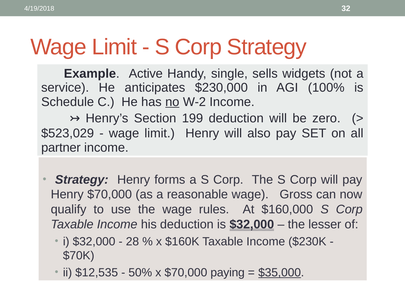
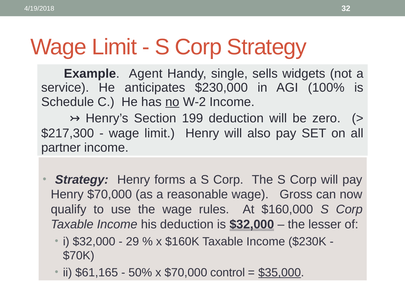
Active: Active -> Agent (146, 73)
$523,029: $523,029 -> $217,300 (68, 133)
28: 28 -> 29 (132, 241)
$12,535: $12,535 -> $61,165 (97, 272)
paying: paying -> control (228, 272)
